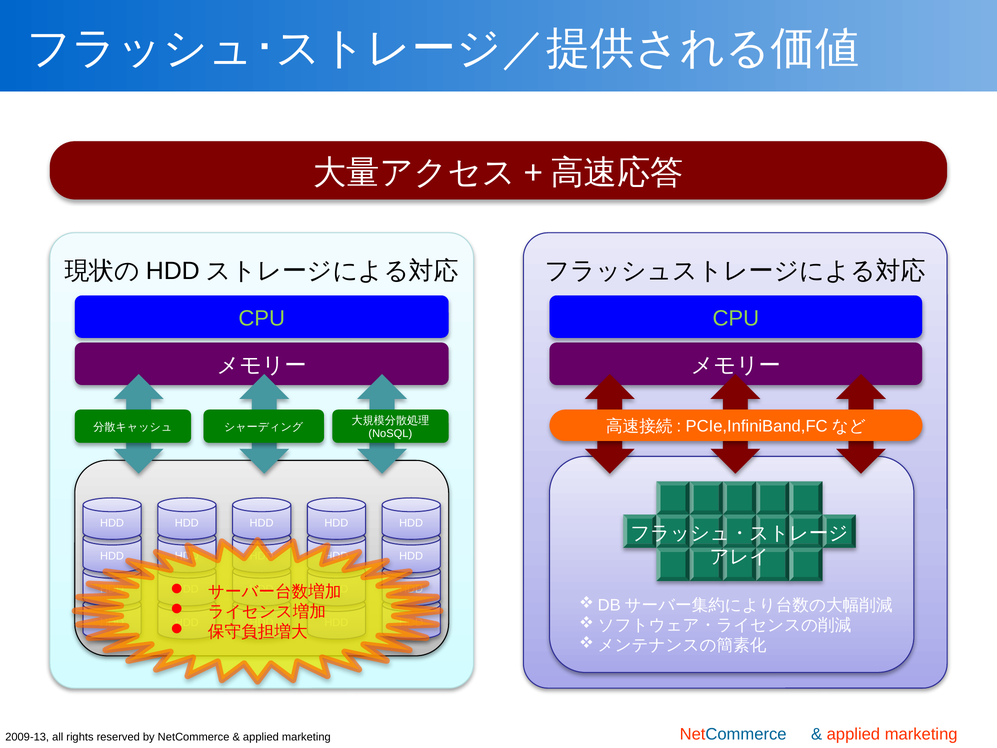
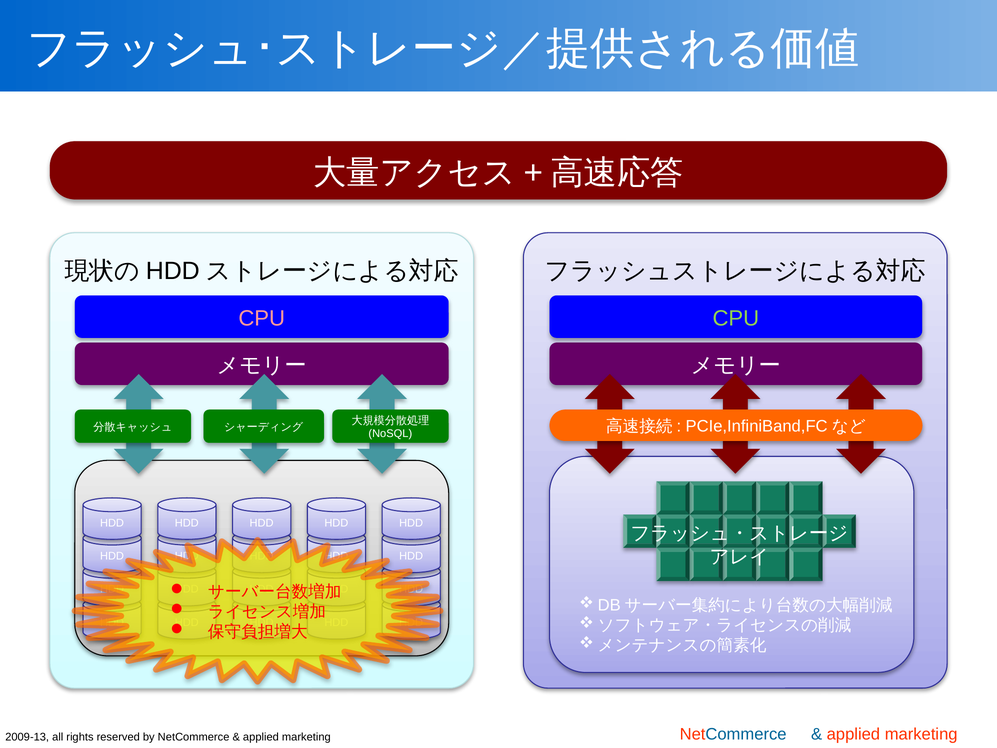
CPU colour: light green -> pink (262, 318)
